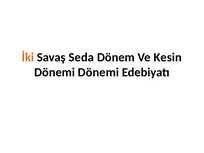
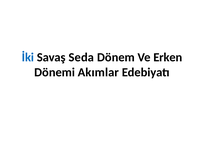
İki colour: orange -> blue (28, 57)
Kesin: Kesin -> Erken (168, 57)
Dönemi Dönemi: Dönemi -> Akımlar (98, 72)
